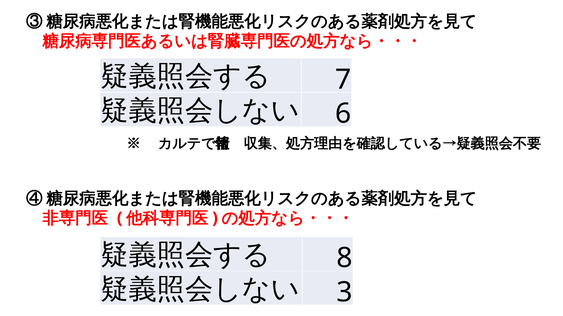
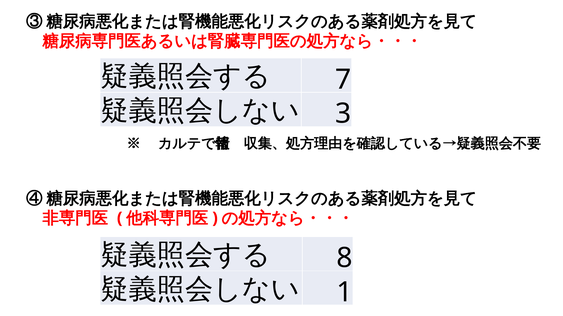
6: 6 -> 3 (343, 114)
3: 3 -> 1 (344, 293)
